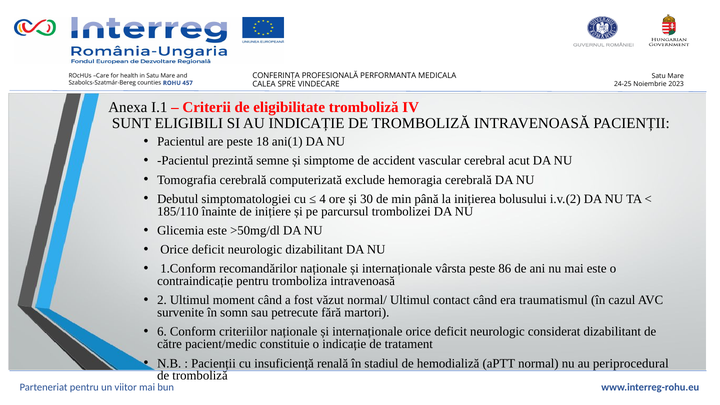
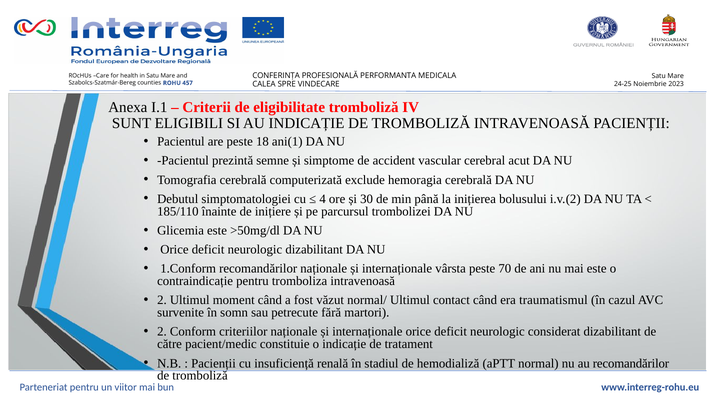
86: 86 -> 70 (505, 269)
6: 6 -> 2 (162, 332)
au periprocedural: periprocedural -> recomandărilor (631, 363)
